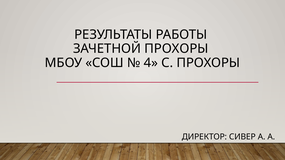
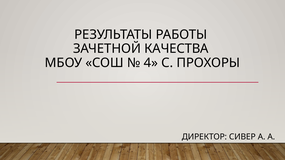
ЗАЧЕТНОЙ ПРОХОРЫ: ПРОХОРЫ -> КАЧЕСТВА (176, 49)
